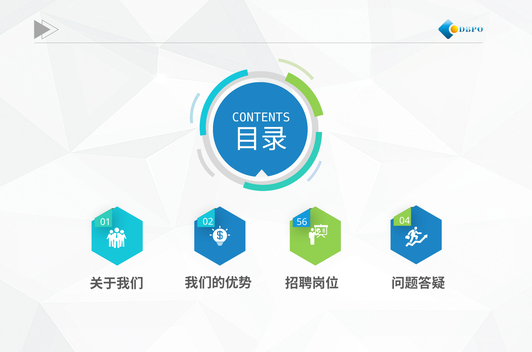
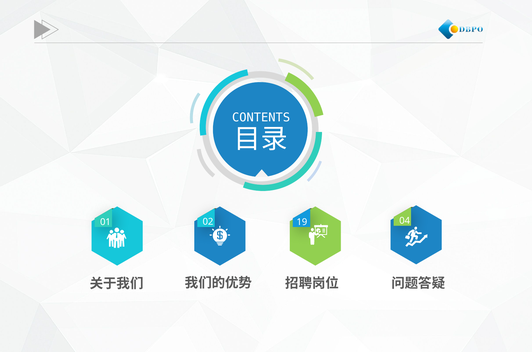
56: 56 -> 19 (302, 222)
